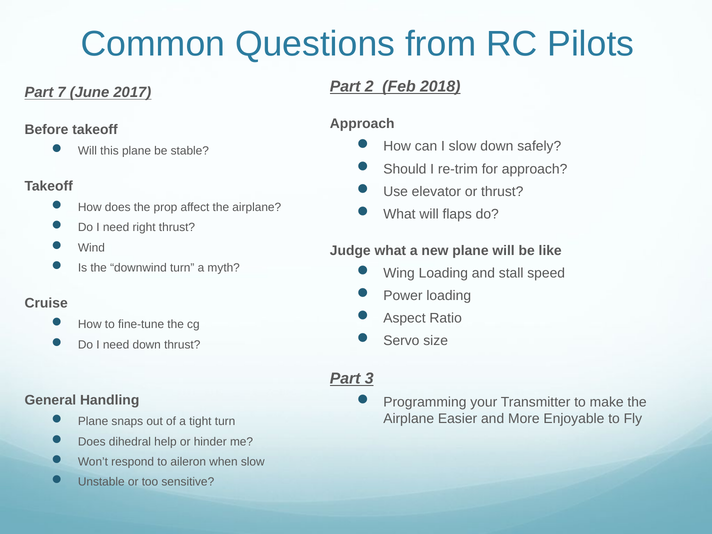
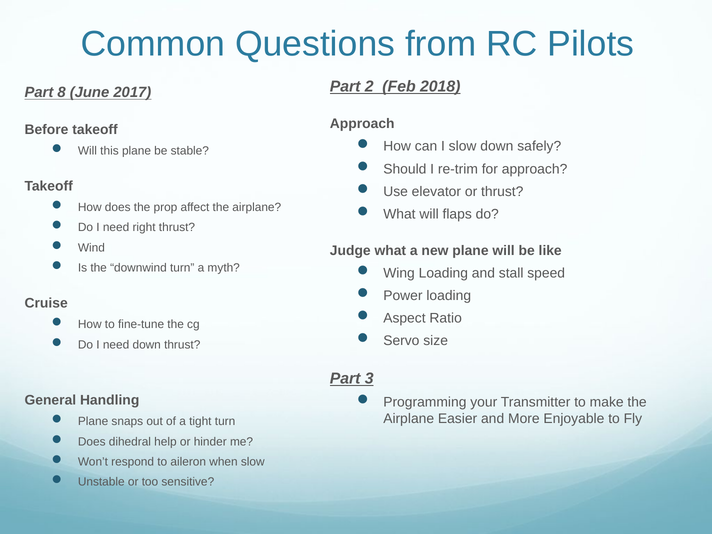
7: 7 -> 8 (62, 93)
